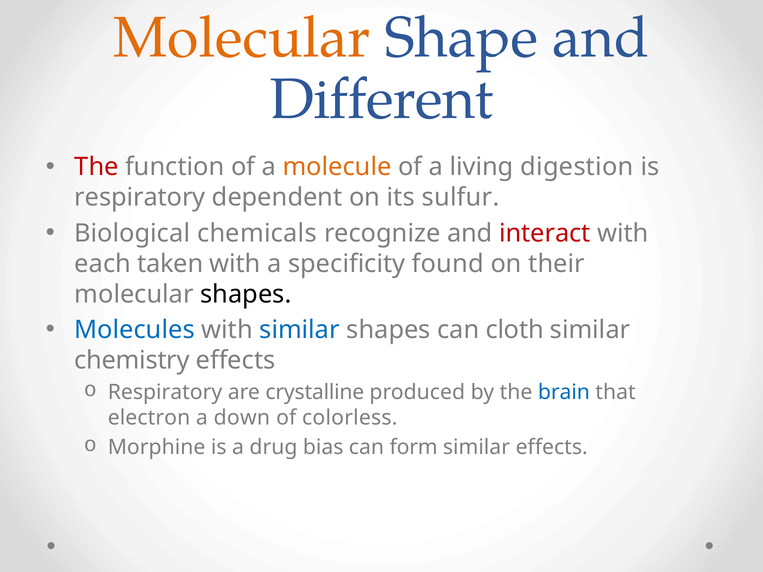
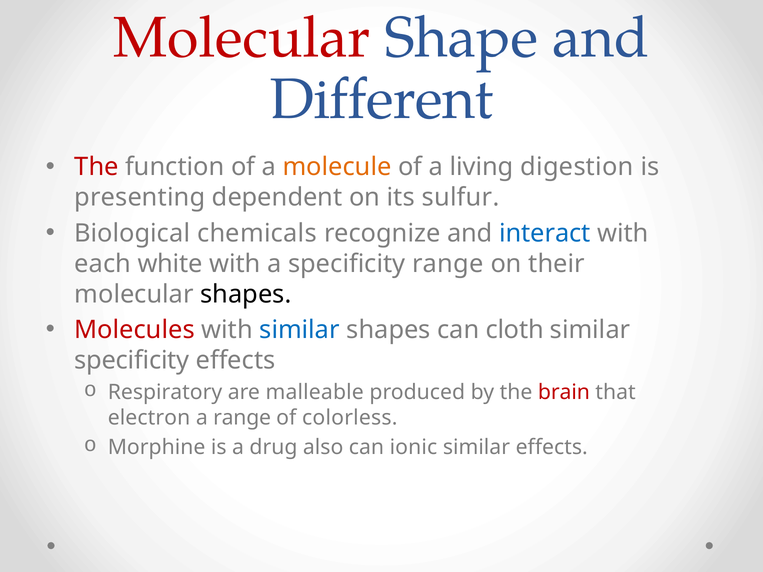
Molecular colour: orange -> red (242, 38)
respiratory: respiratory -> presenting (140, 198)
interact colour: red -> blue (545, 233)
taken: taken -> white (170, 264)
specificity found: found -> range (448, 264)
Molecules colour: blue -> red (135, 330)
chemistry: chemistry -> specificity (132, 360)
crystalline: crystalline -> malleable (315, 392)
brain colour: blue -> red (564, 392)
a down: down -> range (242, 418)
bias: bias -> also (323, 447)
form: form -> ionic (413, 447)
